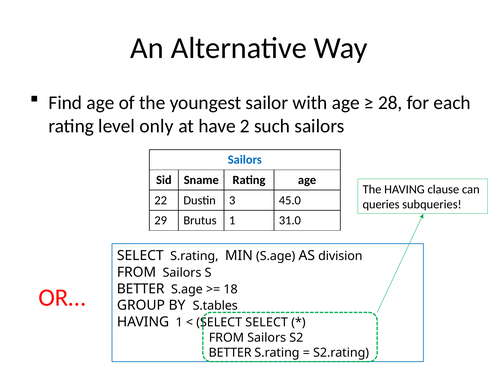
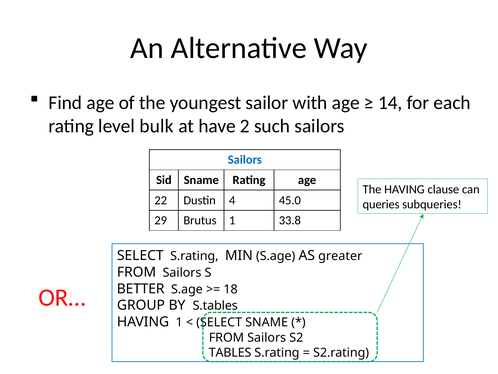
28: 28 -> 14 (390, 103)
only: only -> bulk (157, 126)
3: 3 -> 4 (232, 200)
31.0: 31.0 -> 33.8 (290, 220)
division: division -> greater (340, 256)
SELECT SELECT: SELECT -> SNAME (267, 322)
BETTER: BETTER -> TABLES (230, 352)
